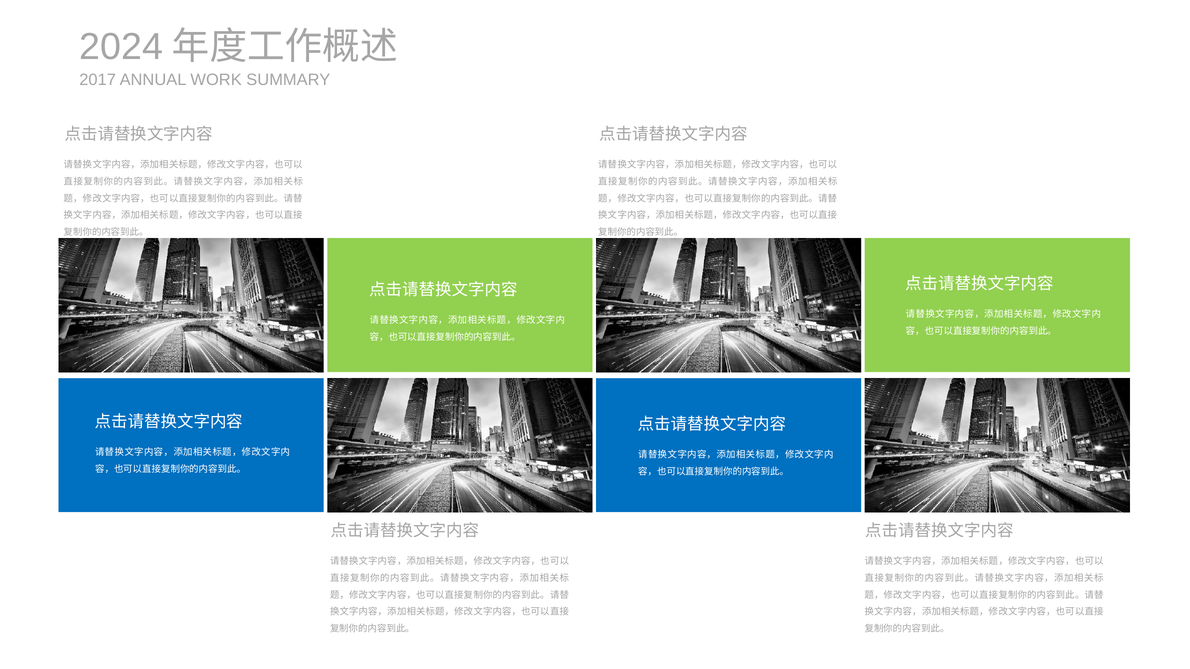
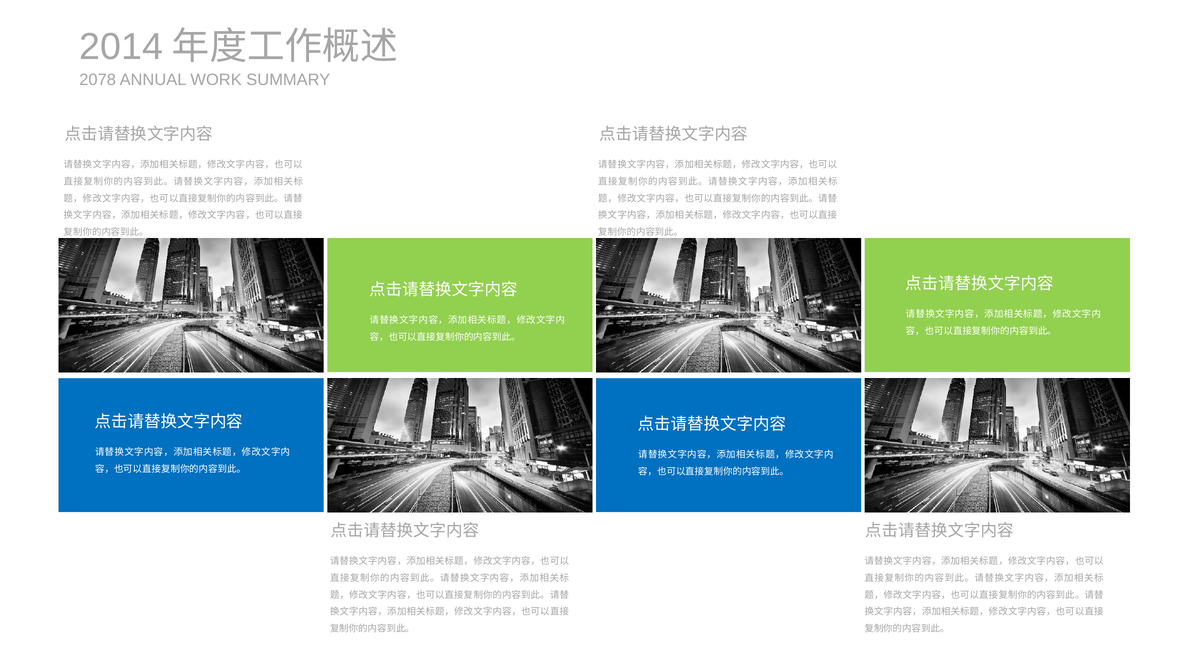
2024: 2024 -> 2014 (121, 47)
2017: 2017 -> 2078 (98, 80)
